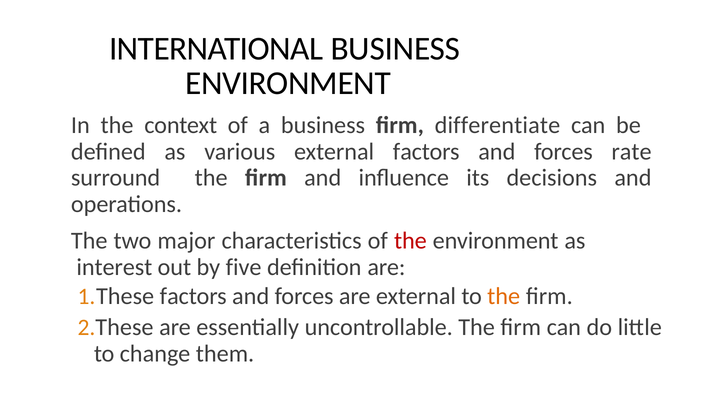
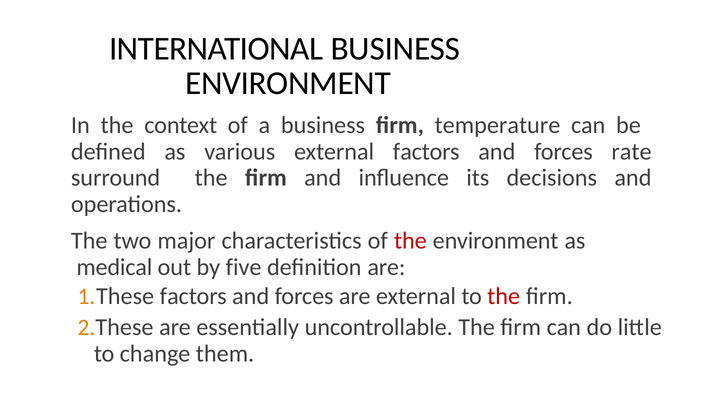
differentiate: differentiate -> temperature (498, 125)
interest: interest -> medical (114, 267)
the colour: orange -> red (504, 296)
